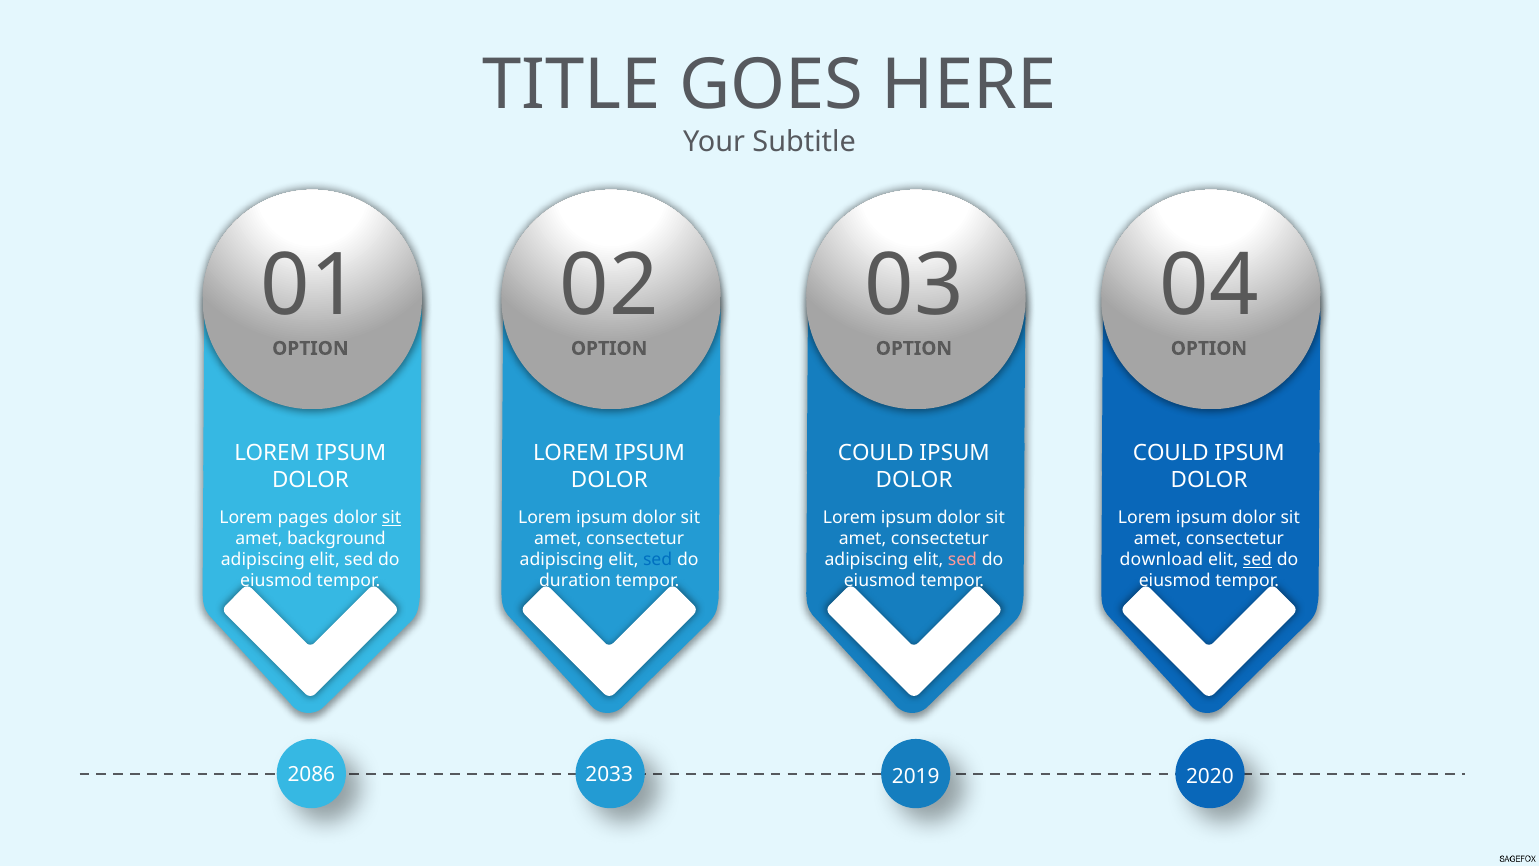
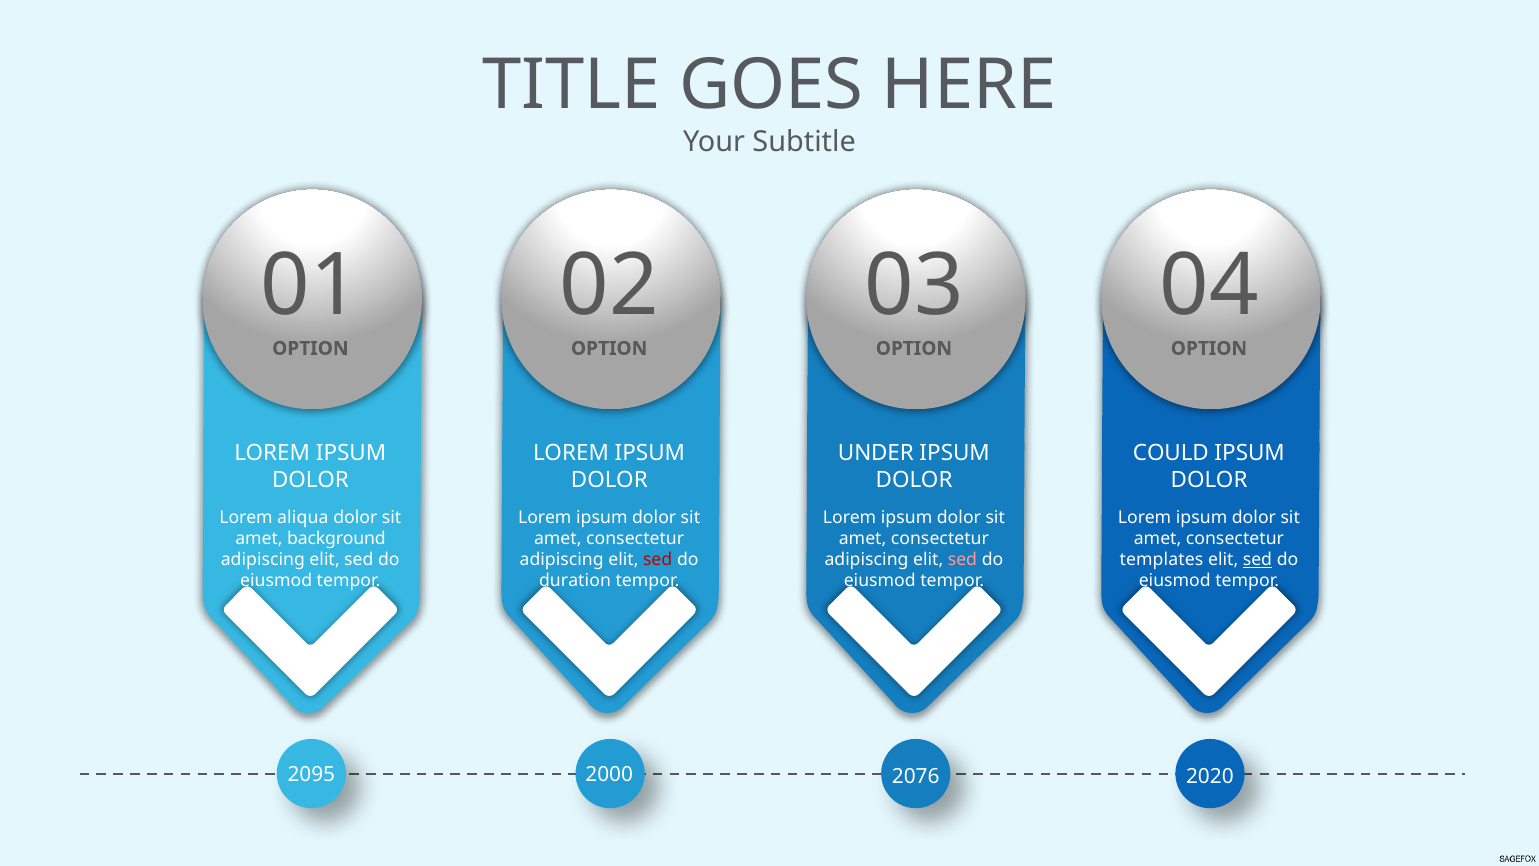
COULD: COULD -> UNDER (876, 453)
pages: pages -> aliqua (303, 517)
sit underline: present -> none (392, 517)
sed colour: blue -> red (658, 560)
download: download -> templates (1161, 560)
2086: 2086 -> 2095 (311, 775)
2033: 2033 -> 2000 (609, 775)
2019: 2019 -> 2076 (916, 776)
